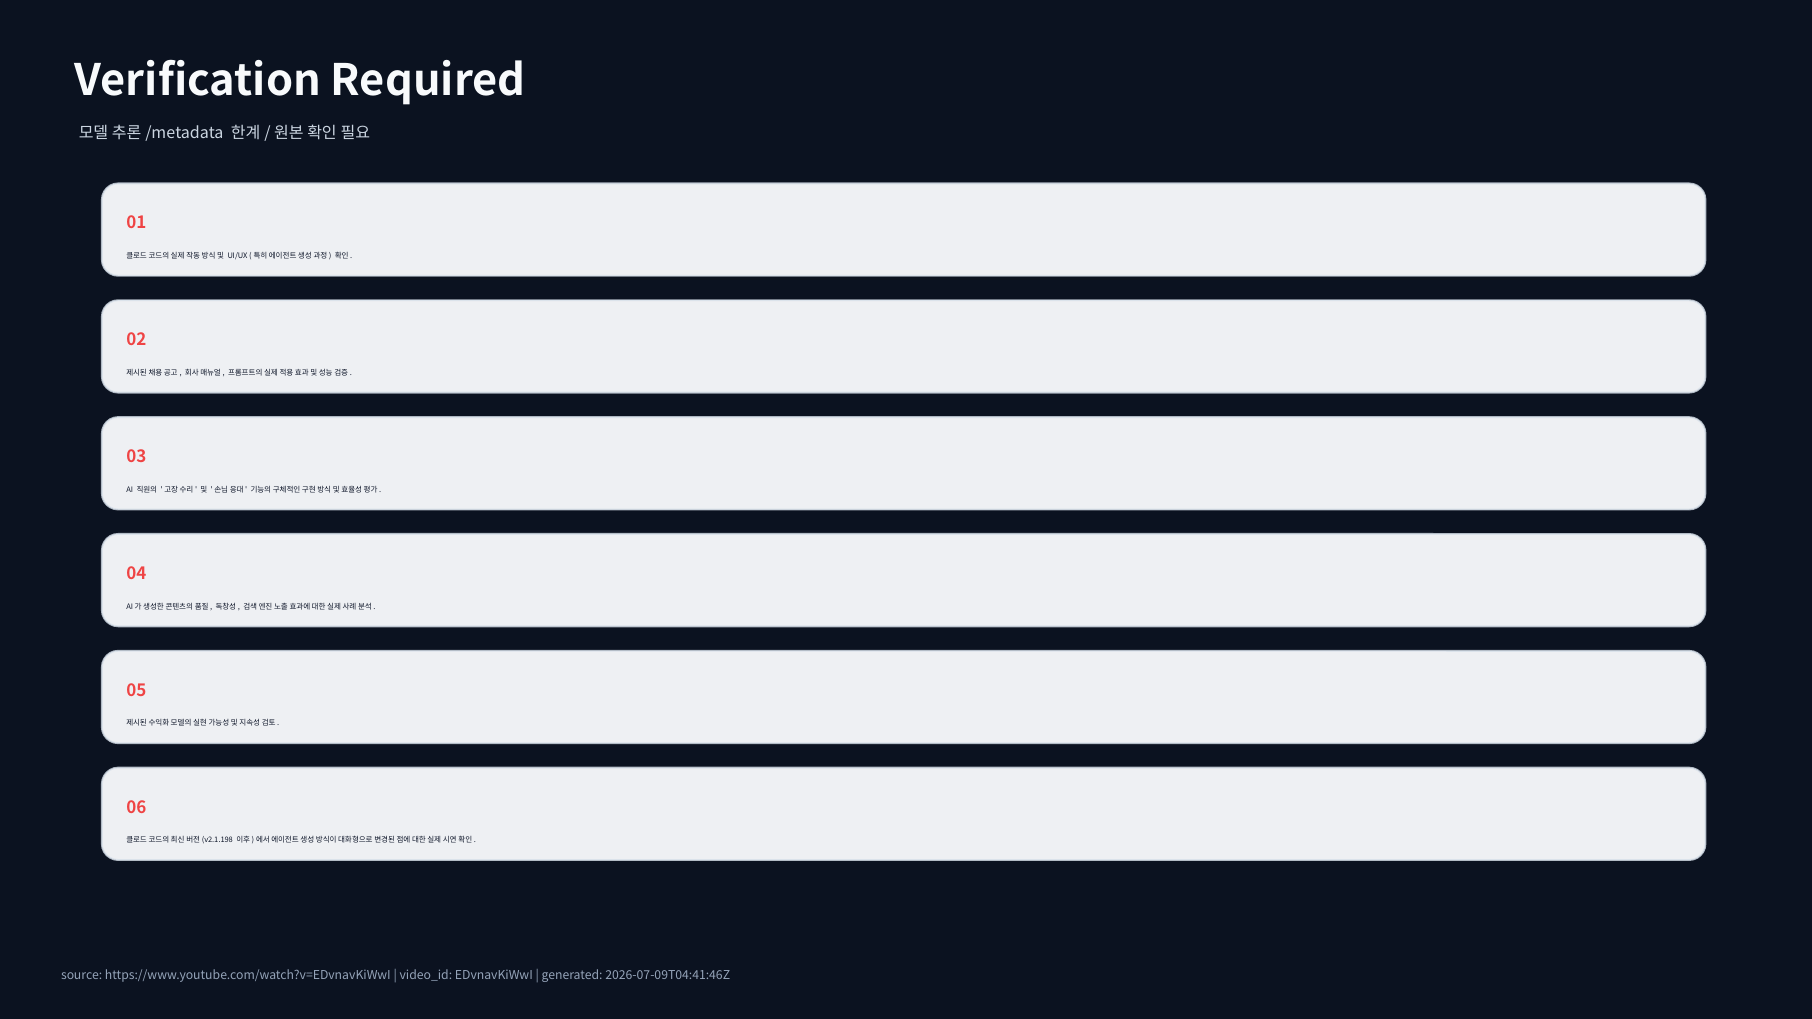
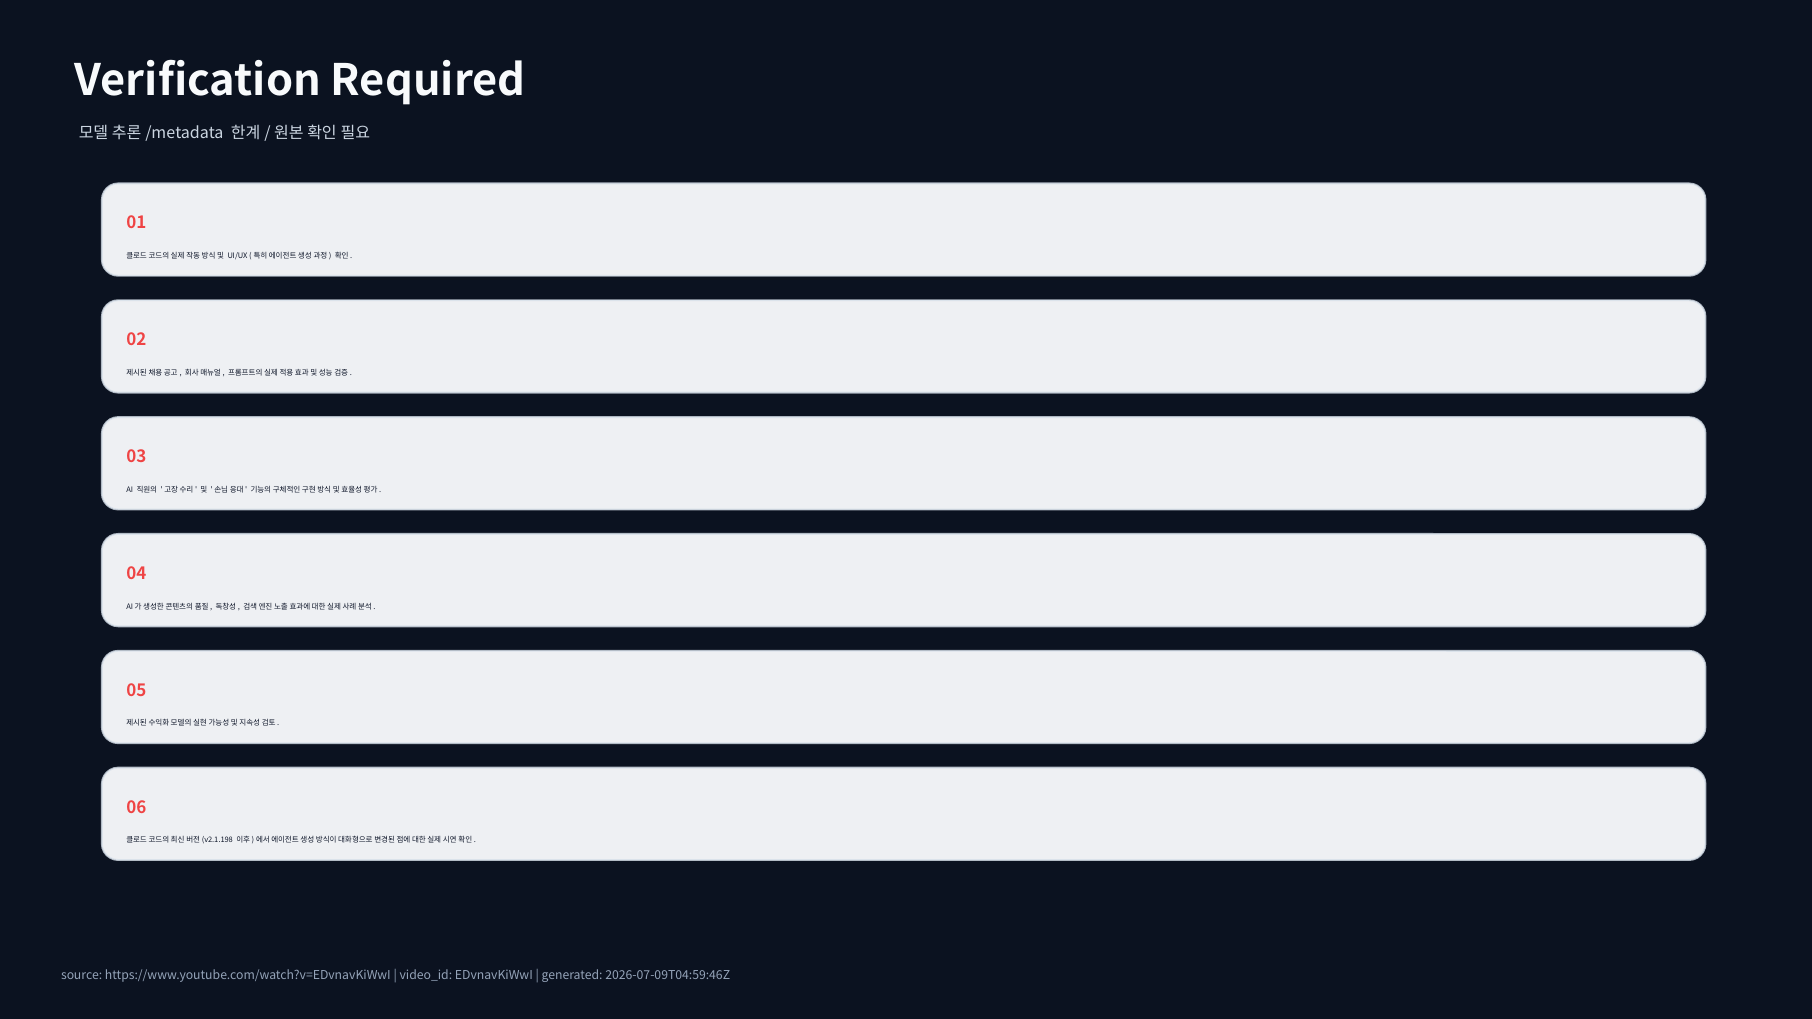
2026-07-09T04:41:46Z: 2026-07-09T04:41:46Z -> 2026-07-09T04:59:46Z (668, 976)
